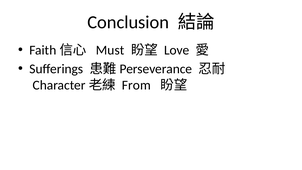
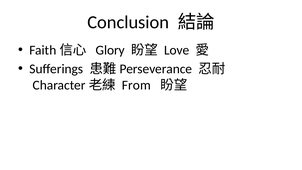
Must: Must -> Glory (110, 50)
